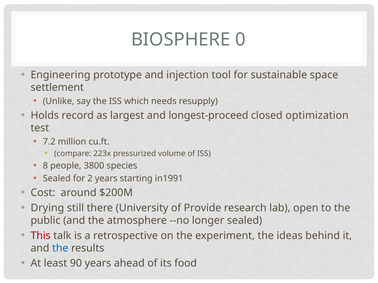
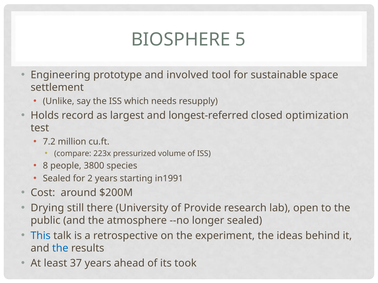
0: 0 -> 5 (240, 40)
injection: injection -> involved (187, 75)
longest-proceed: longest-proceed -> longest-referred (208, 116)
This colour: red -> blue (41, 236)
90: 90 -> 37 (76, 264)
food: food -> took (186, 264)
